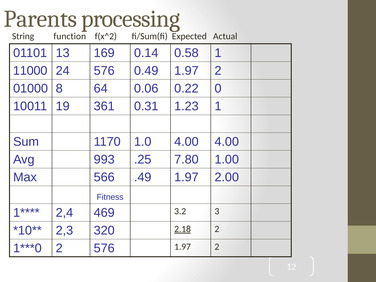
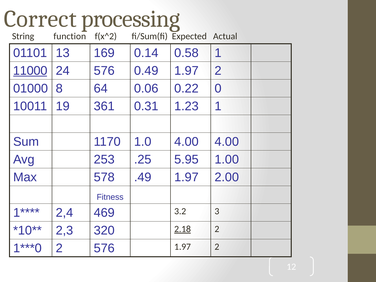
Parents: Parents -> Correct (40, 19)
11000 underline: none -> present (30, 71)
993: 993 -> 253 (104, 159)
7.80: 7.80 -> 5.95 (186, 159)
566: 566 -> 578 (104, 177)
